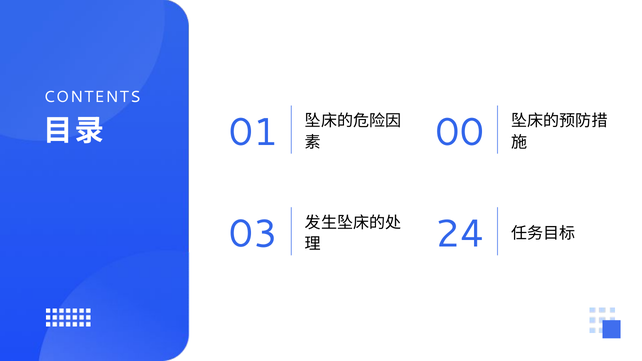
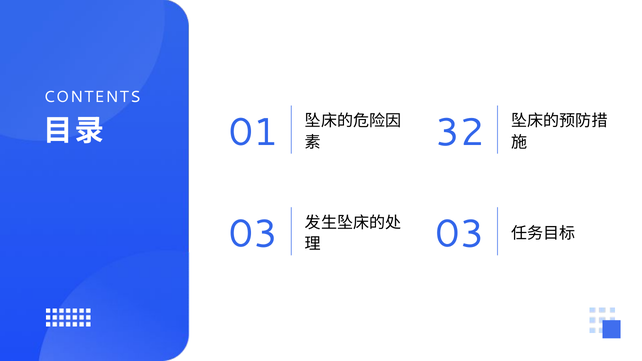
00: 00 -> 32 (460, 133)
24: 24 -> 03 (460, 234)
